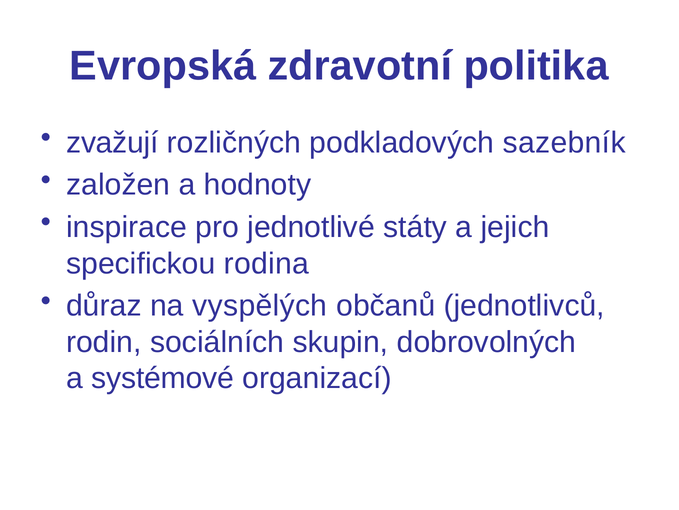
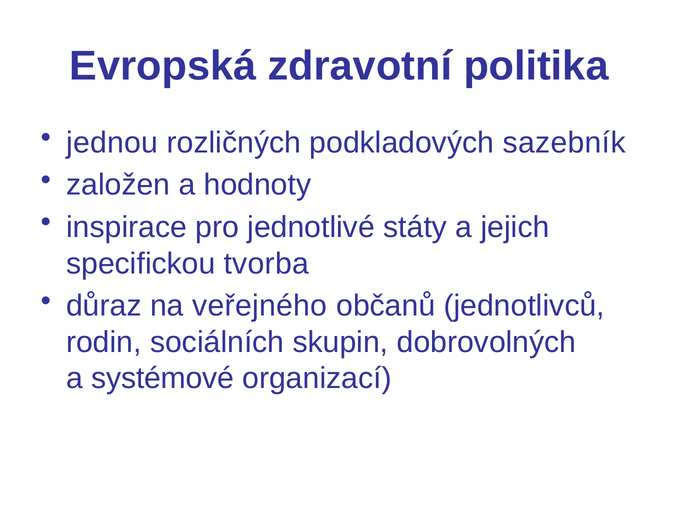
zvažují: zvažují -> jednou (112, 142)
rodina: rodina -> tvorba (266, 263)
vyspělých: vyspělých -> veřejného (260, 305)
